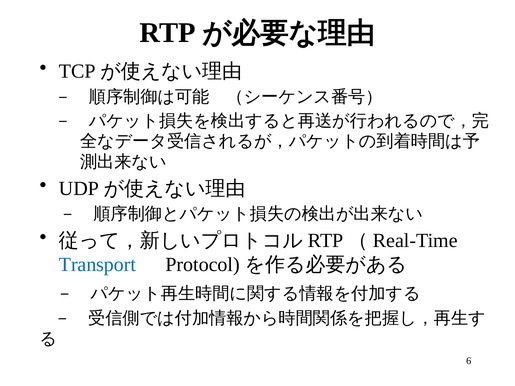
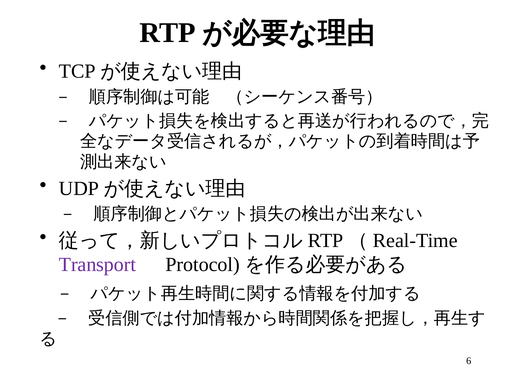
Transport colour: blue -> purple (97, 265)
